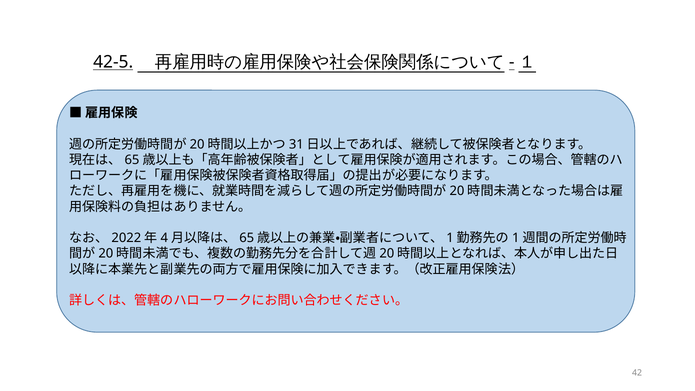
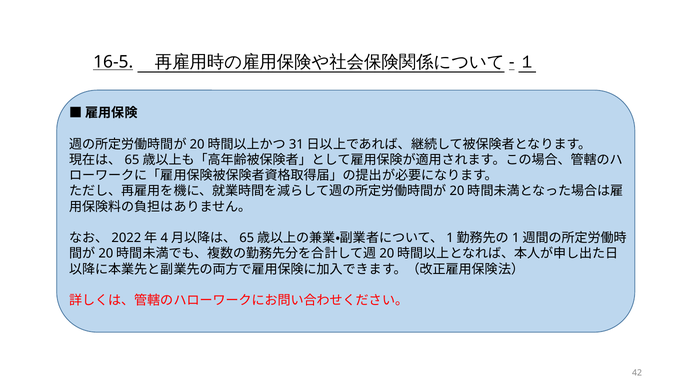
42-5: 42-5 -> 16-5 (113, 62)
